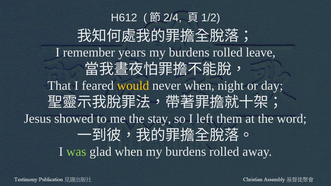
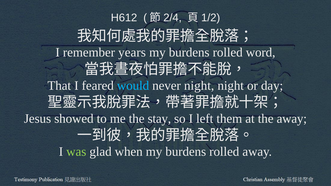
leave: leave -> word (261, 53)
would colour: yellow -> light blue (133, 86)
never when: when -> night (199, 86)
the word: word -> away (292, 119)
